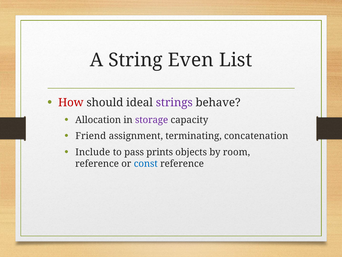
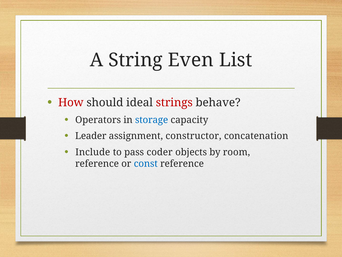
strings colour: purple -> red (174, 102)
Allocation: Allocation -> Operators (98, 120)
storage colour: purple -> blue (152, 120)
Friend: Friend -> Leader (91, 136)
terminating: terminating -> constructor (193, 136)
prints: prints -> coder (160, 152)
